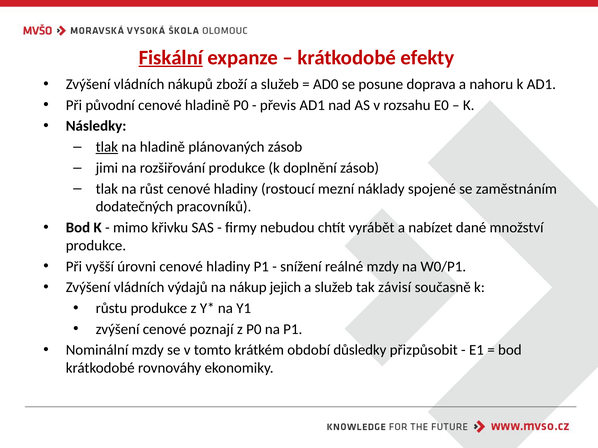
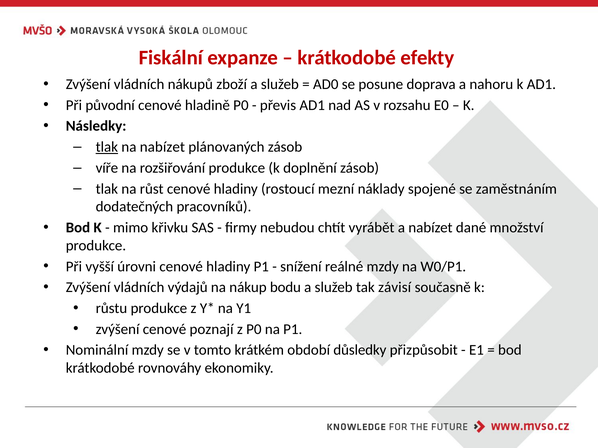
Fiskální underline: present -> none (171, 58)
na hladině: hladině -> nabízet (162, 147)
jimi: jimi -> víře (107, 168)
jejich: jejich -> bodu (285, 288)
